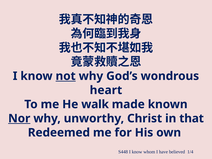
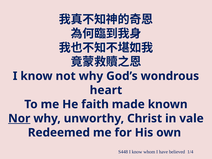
not underline: present -> none (66, 76)
walk: walk -> faith (95, 104)
that: that -> vale (192, 118)
